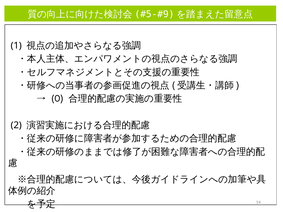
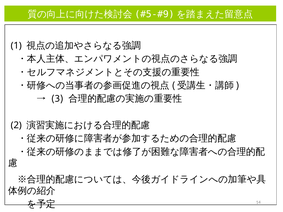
0: 0 -> 3 (57, 99)
